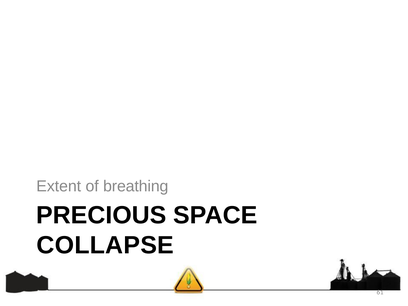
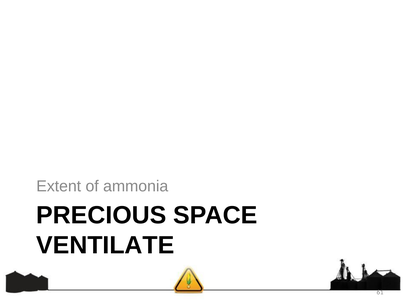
breathing: breathing -> ammonia (136, 186)
COLLAPSE: COLLAPSE -> VENTILATE (105, 245)
